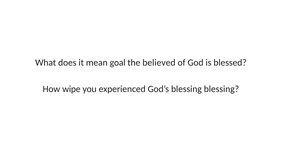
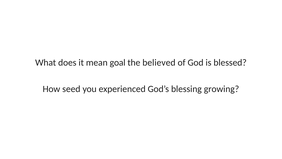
wipe: wipe -> seed (71, 89)
blessing blessing: blessing -> growing (221, 89)
